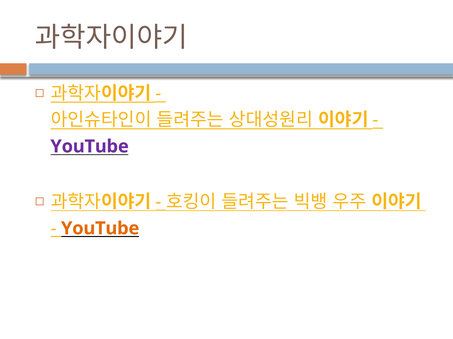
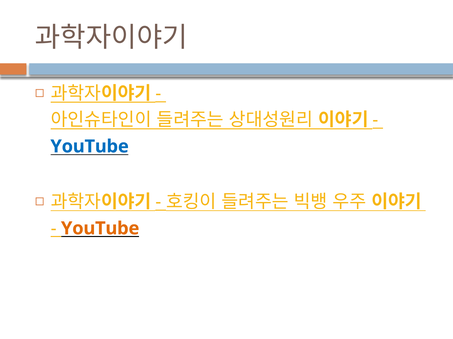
YouTube colour: purple -> blue (90, 147)
